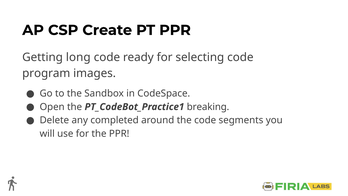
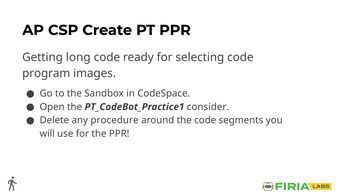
breaking: breaking -> consider (208, 107)
completed: completed -> procedure (115, 120)
